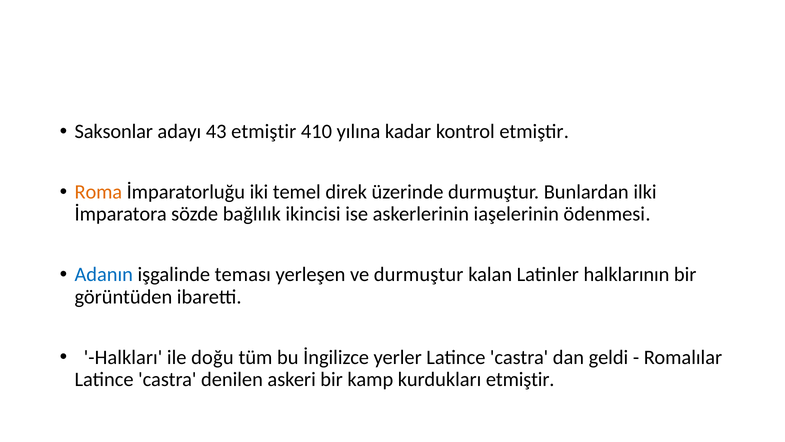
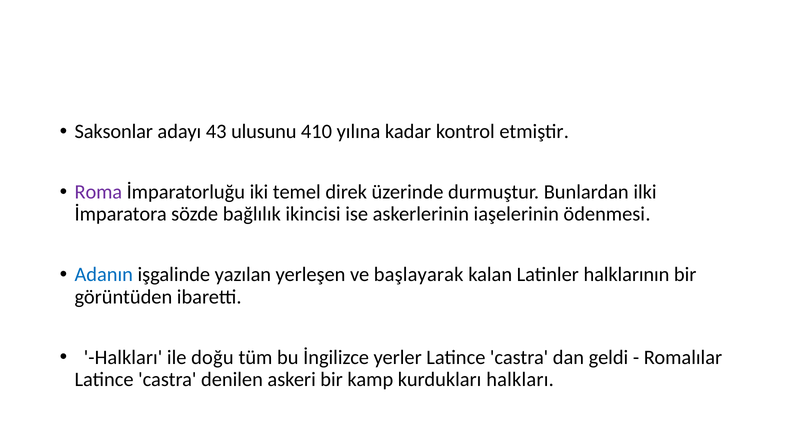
43 etmiştir: etmiştir -> ulusunu (264, 131)
Roma colour: orange -> purple (98, 192)
teması: teması -> yazılan (243, 274)
ve durmuştur: durmuştur -> başlayarak (419, 274)
kurdukları etmiştir: etmiştir -> halkları (520, 379)
